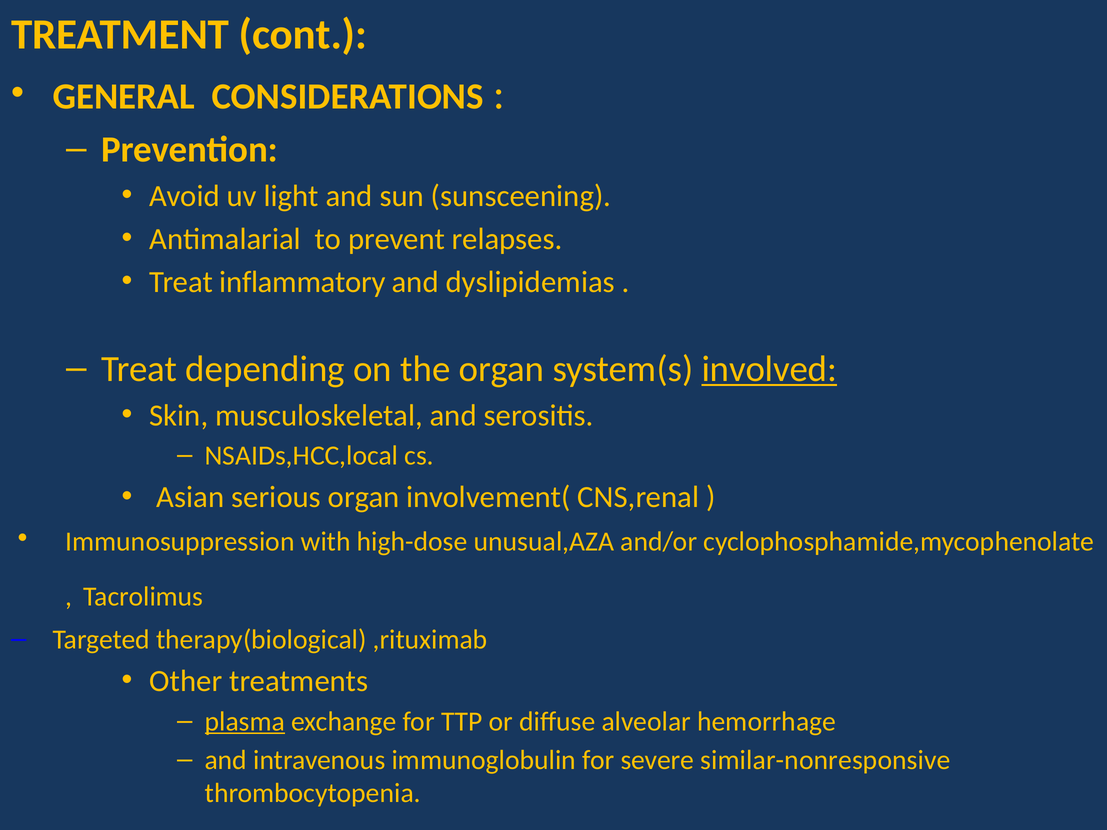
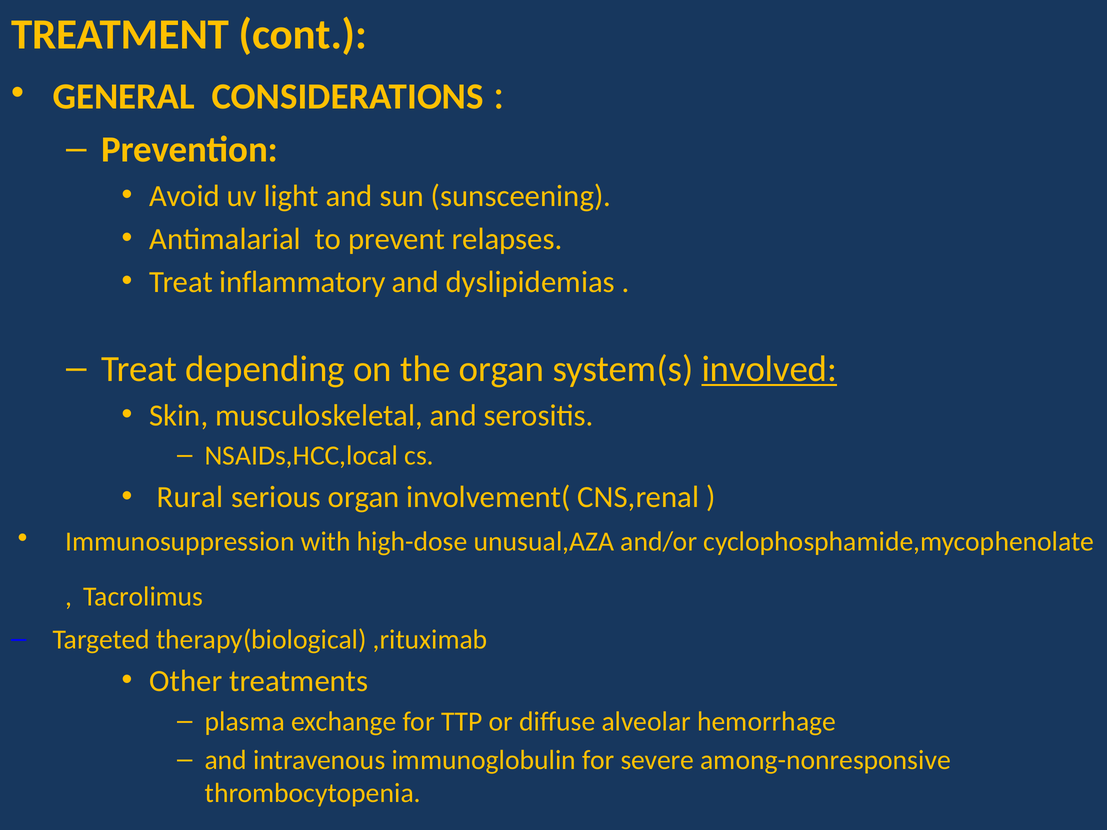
Asian: Asian -> Rural (190, 497)
plasma underline: present -> none (245, 722)
similar-nonresponsive: similar-nonresponsive -> among-nonresponsive (826, 760)
